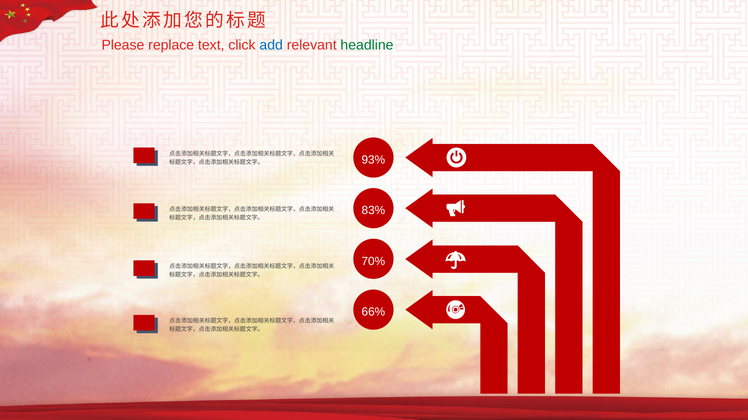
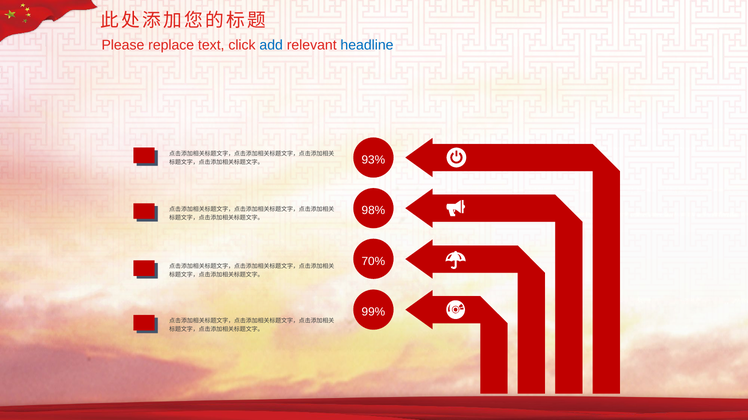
headline colour: green -> blue (367, 45)
83%: 83% -> 98% (373, 211)
66%: 66% -> 99% (373, 313)
